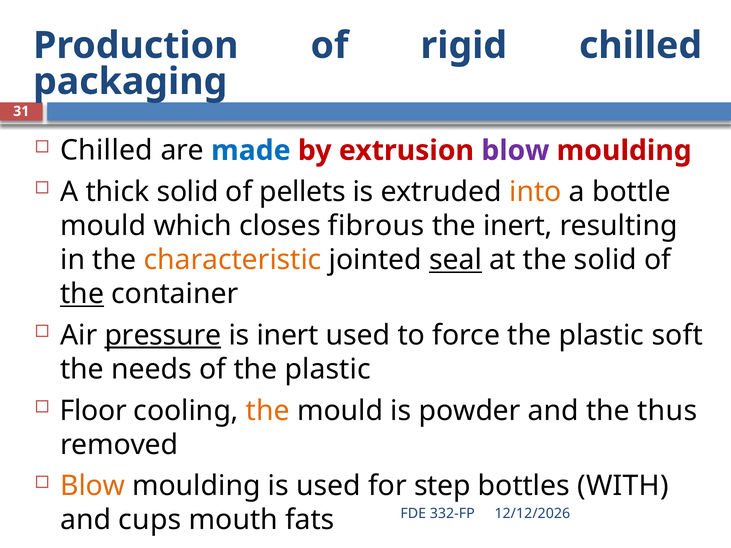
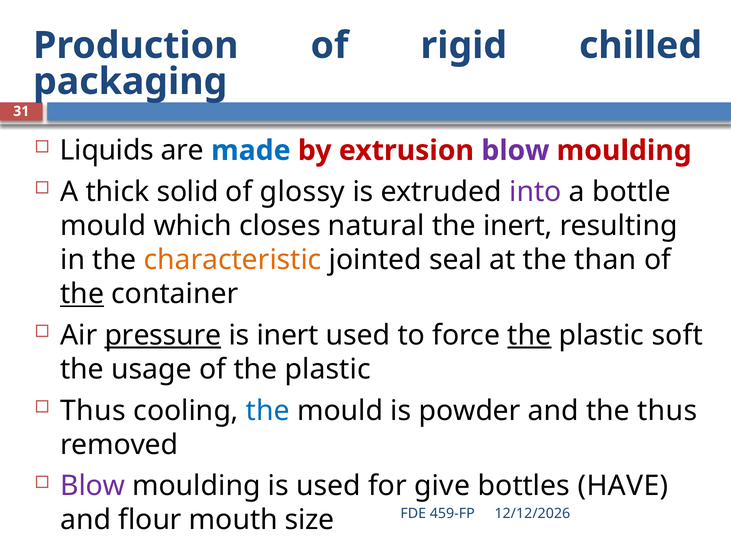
Chilled: Chilled -> Liquids (107, 151)
pellets: pellets -> glossy (302, 192)
into colour: orange -> purple (535, 192)
fibrous: fibrous -> natural (376, 226)
seal underline: present -> none (456, 260)
the solid: solid -> than (605, 260)
the underline: none -> present (529, 335)
needs: needs -> usage (152, 370)
Floor: Floor -> Thus (93, 411)
the colour: orange -> blue (268, 411)
Blow colour: orange -> purple (93, 486)
step: step -> give (442, 486)
WITH: WITH -> HAVE (623, 486)
332-FP: 332-FP -> 459-FP (452, 514)
cups: cups -> flour (150, 520)
fats: fats -> size (310, 520)
